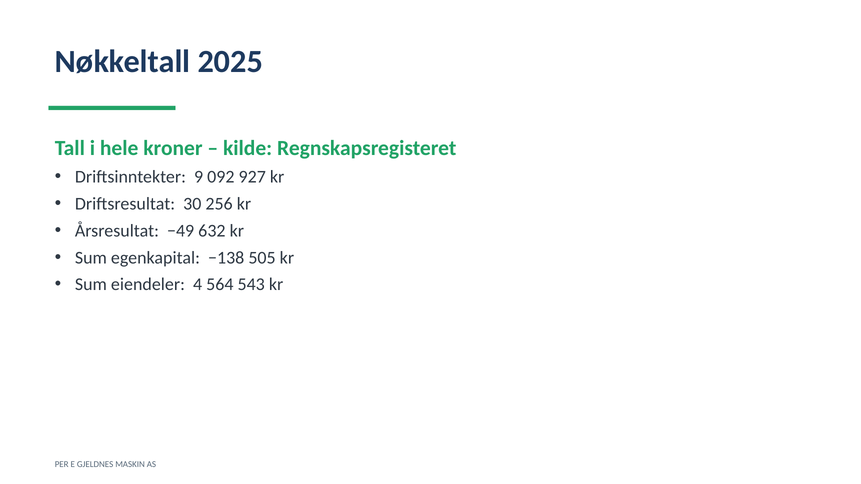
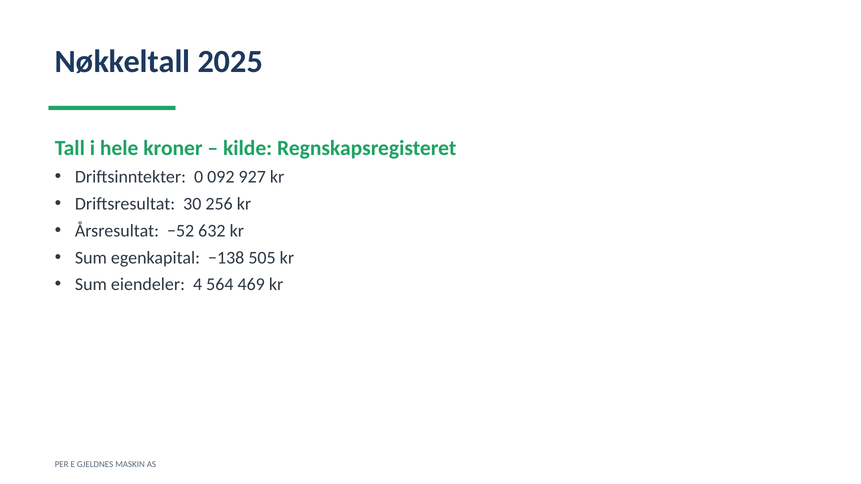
9: 9 -> 0 (199, 177)
−49: −49 -> −52 (181, 231)
543: 543 -> 469 (251, 285)
